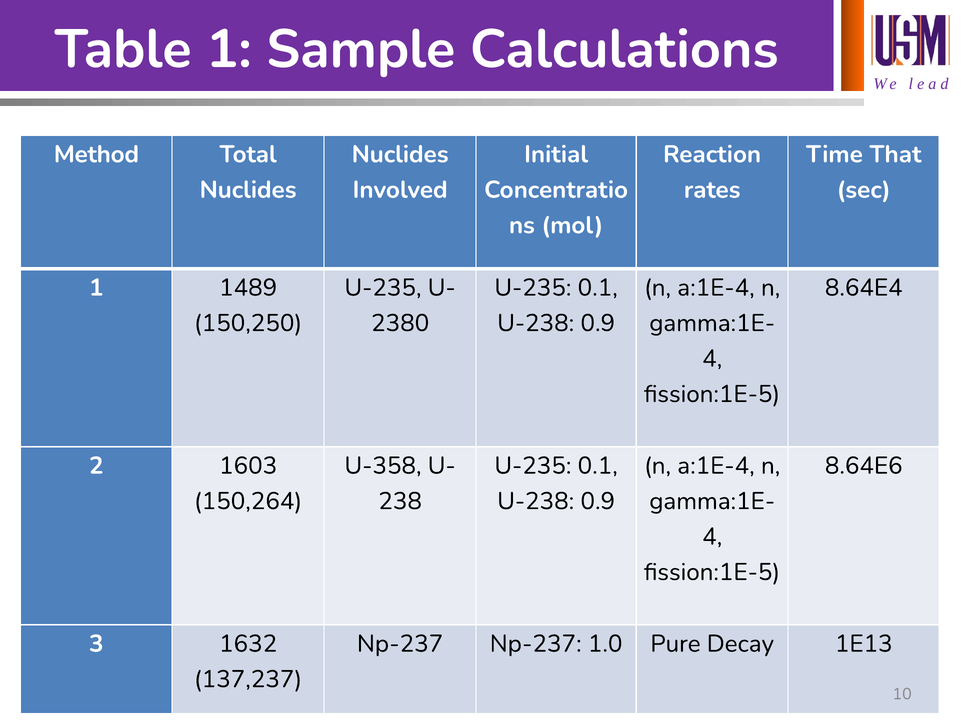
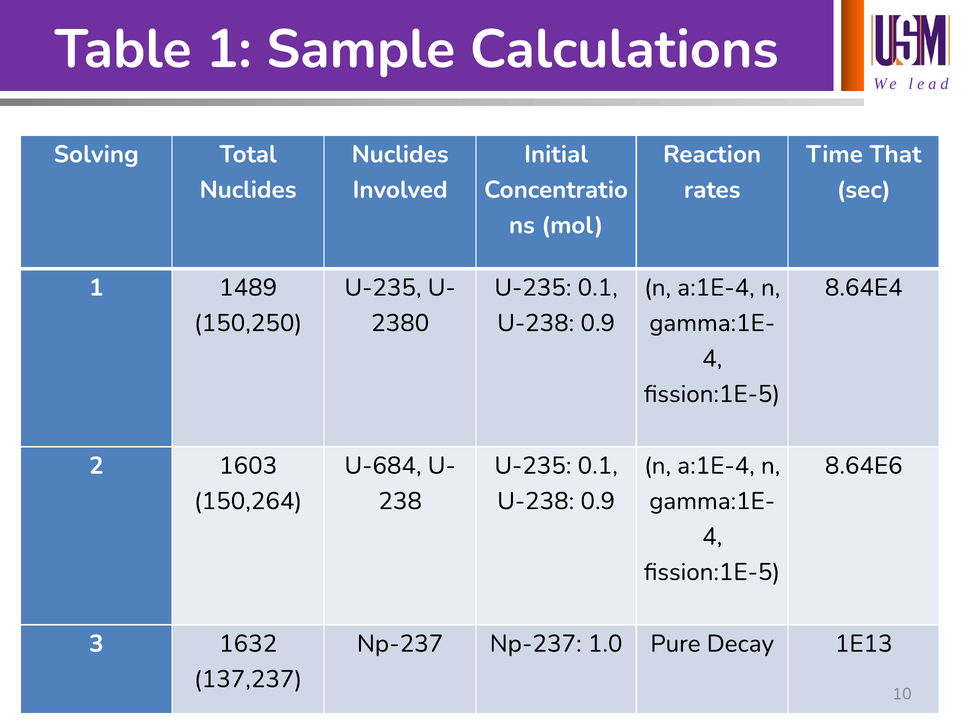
Method: Method -> Solving (96, 154)
U-358: U-358 -> U-684 (383, 465)
